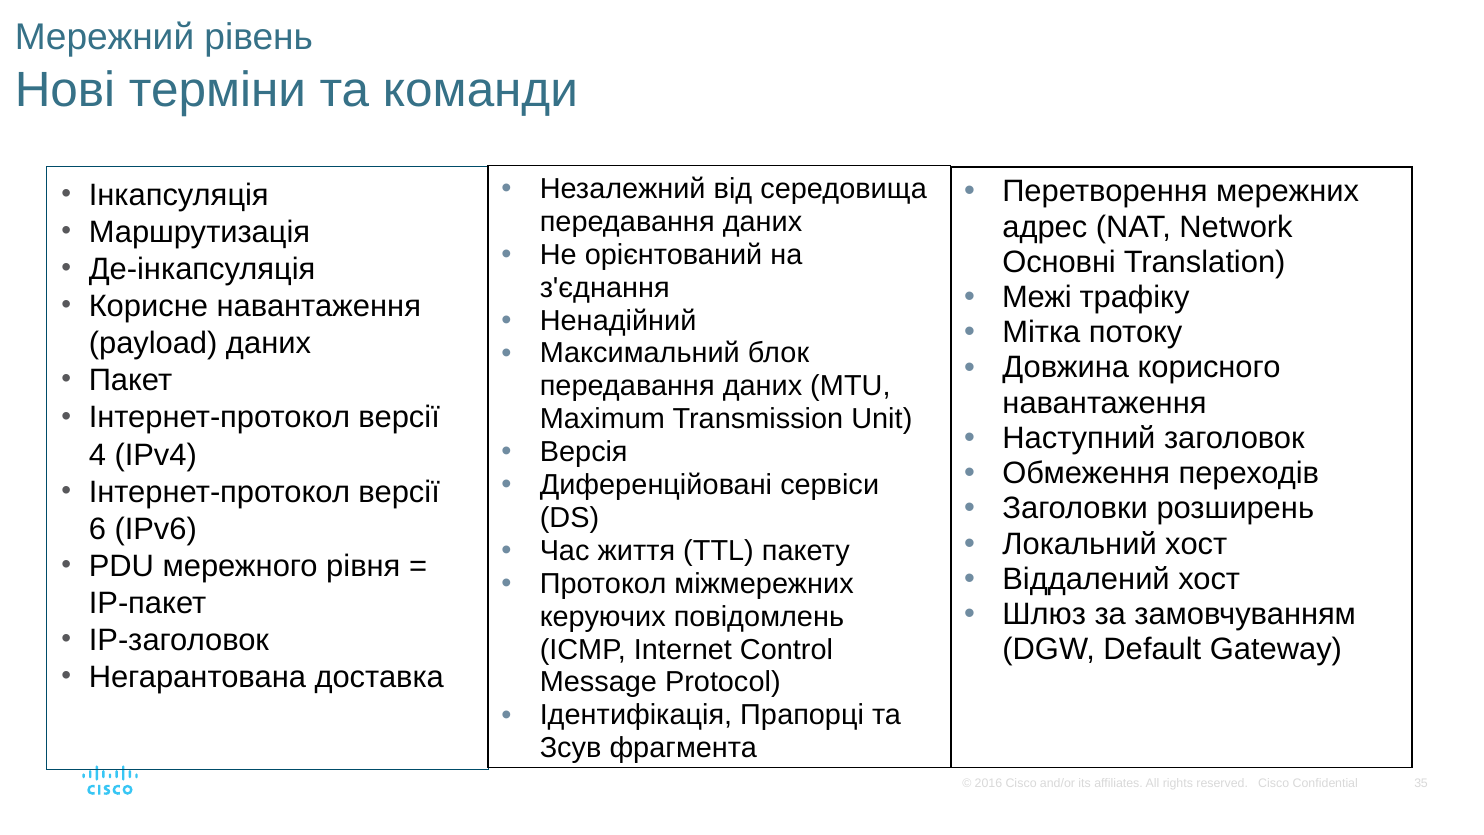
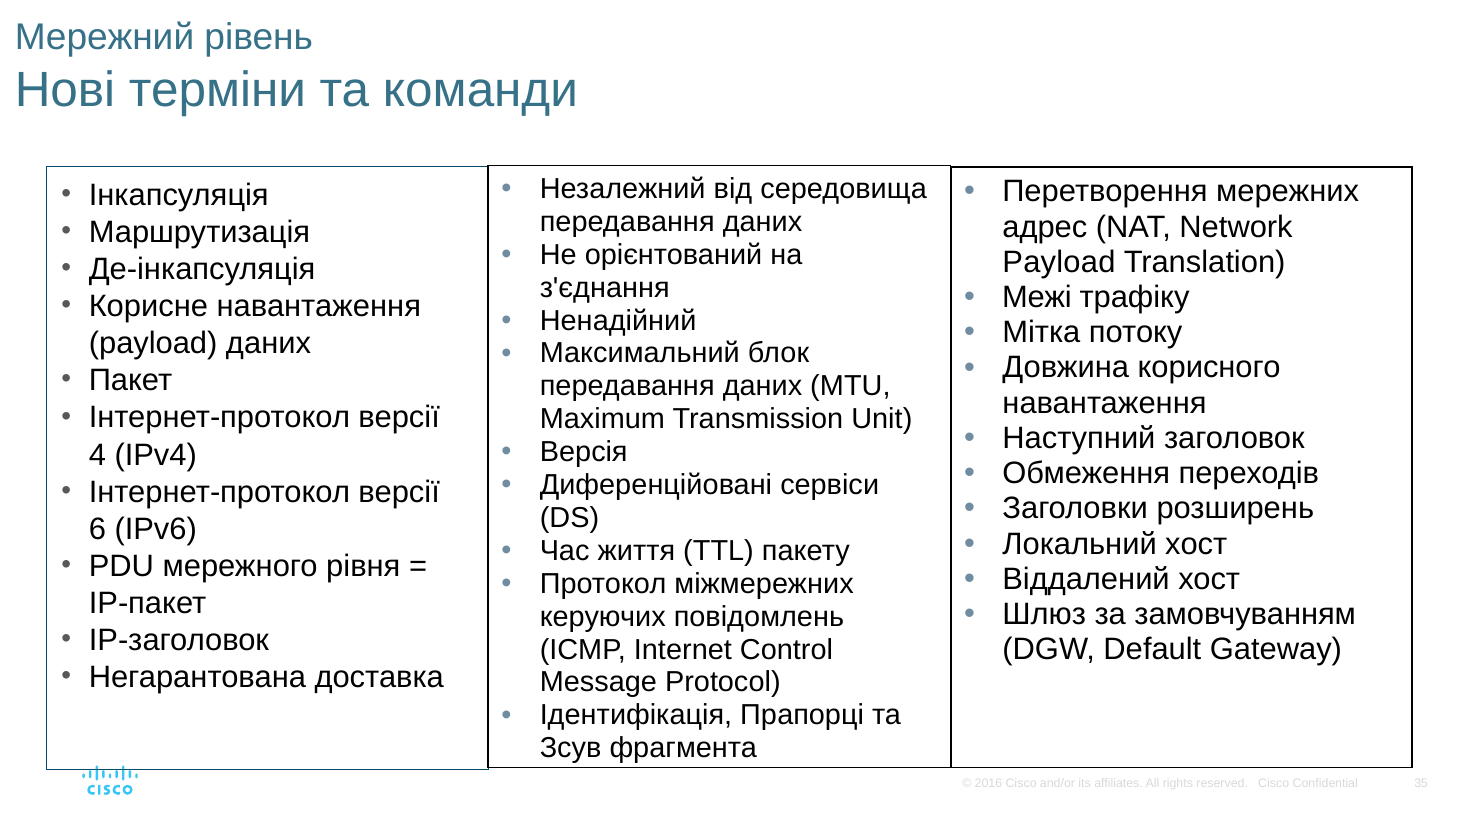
Основні: Основні -> Payload (1059, 262)
